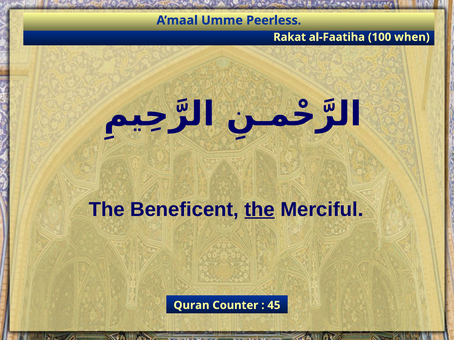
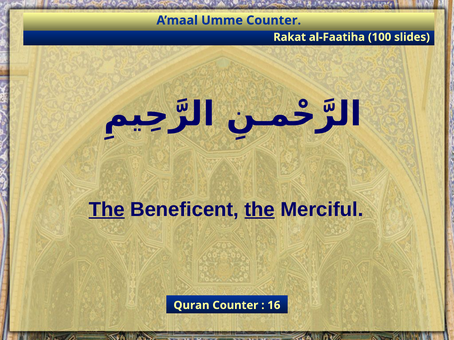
Umme Peerless: Peerless -> Counter (274, 20)
when: when -> slides (412, 37)
The underline: none -> present (107, 210)
45: 45 -> 16 (274, 306)
